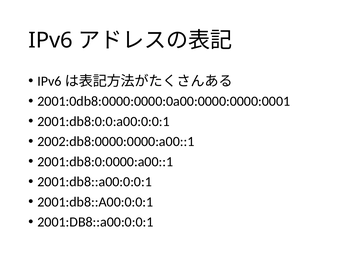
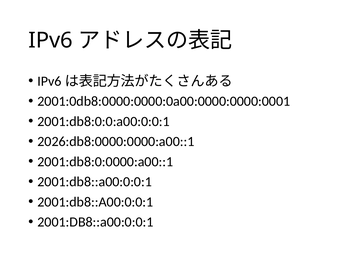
2002:db8:0000:0000:a00::1: 2002:db8:0000:0000:a00::1 -> 2026:db8:0000:0000:a00::1 (116, 142)
